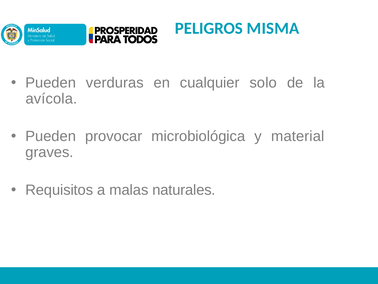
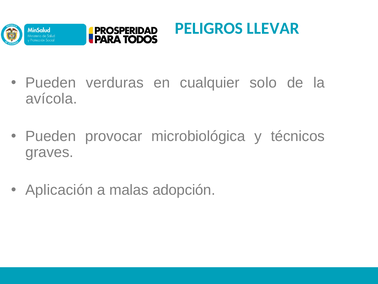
MISMA: MISMA -> LLEVAR (273, 28)
material: material -> técnicos (298, 136)
Requisitos: Requisitos -> Aplicación (59, 190)
naturales: naturales -> adopción (184, 190)
